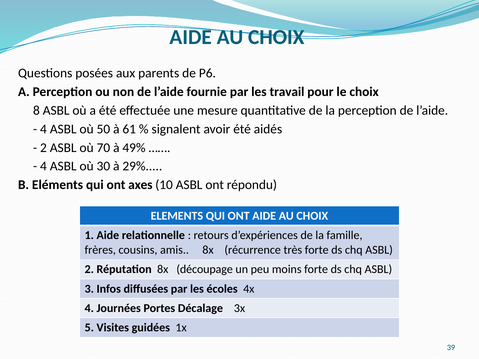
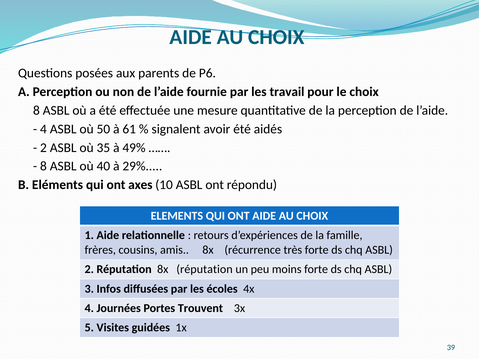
70: 70 -> 35 (103, 148)
4: 4 -> 8 (43, 166)
30: 30 -> 40 (103, 166)
8x découpage: découpage -> réputation (205, 270)
Décalage: Décalage -> Trouvent (200, 308)
